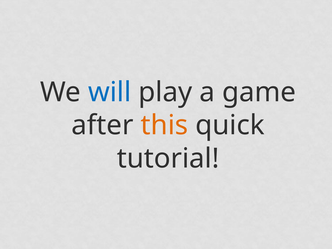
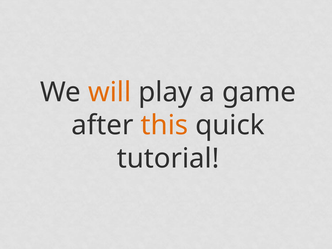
will colour: blue -> orange (110, 92)
